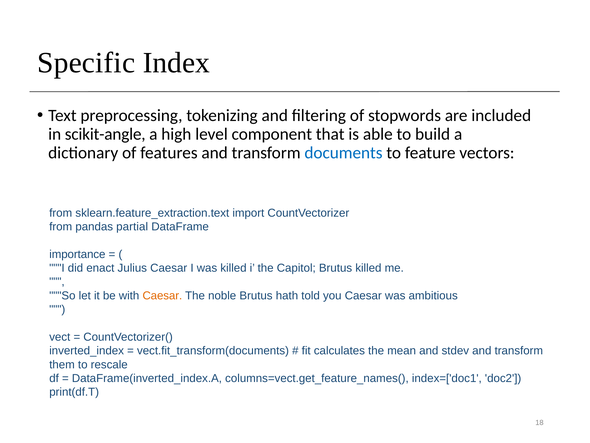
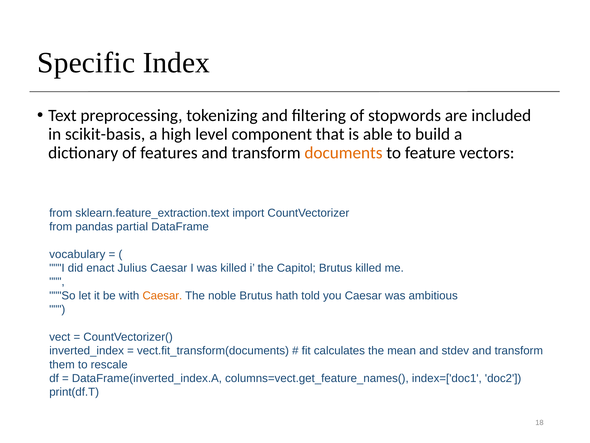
scikit-angle: scikit-angle -> scikit-basis (105, 134)
documents colour: blue -> orange (344, 152)
importance: importance -> vocabulary (77, 254)
